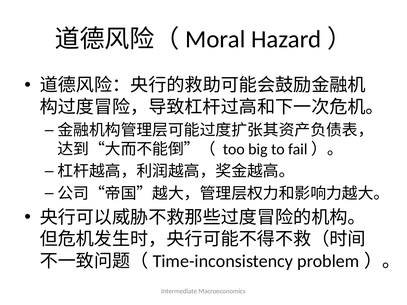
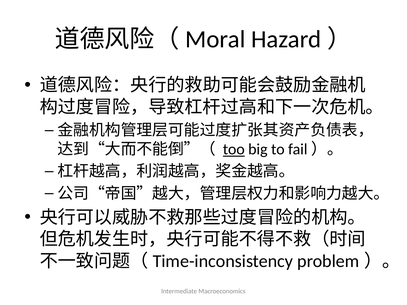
too underline: none -> present (234, 149)
